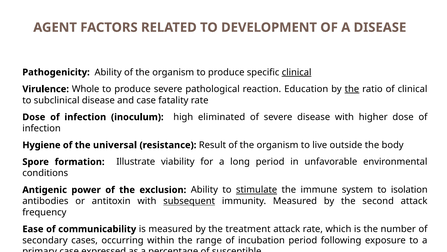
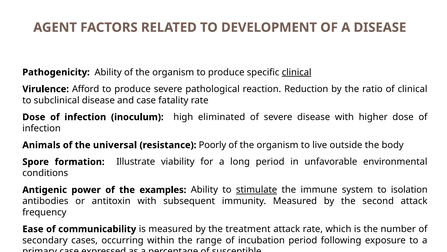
Whole: Whole -> Afford (86, 89)
Education: Education -> Reduction (306, 89)
the underline: present -> none (352, 89)
Hygiene: Hygiene -> Animals (41, 145)
Result: Result -> Poorly (212, 145)
exclusion: exclusion -> examples (163, 190)
subsequent underline: present -> none (189, 201)
